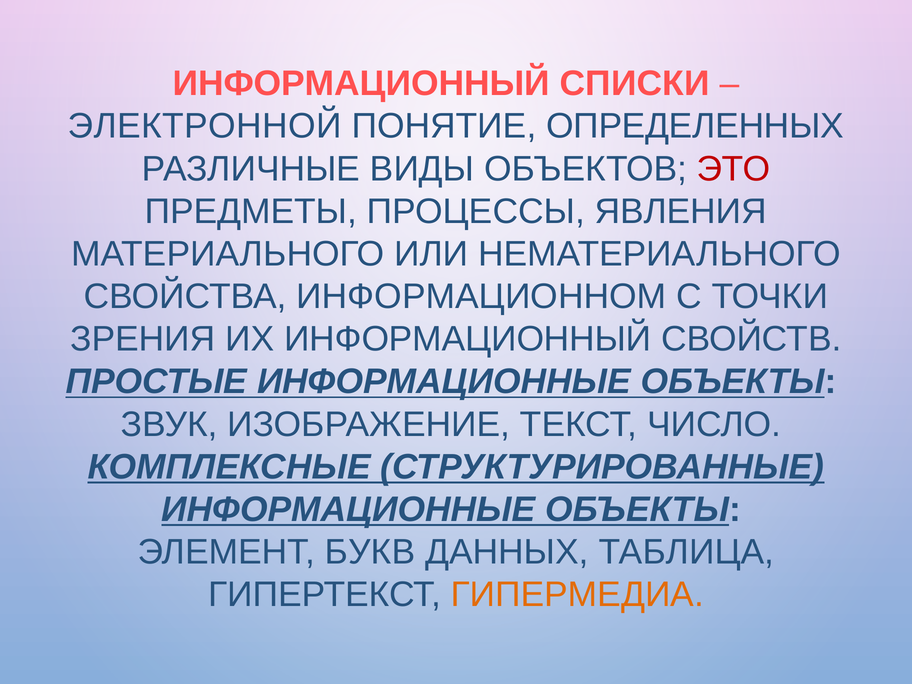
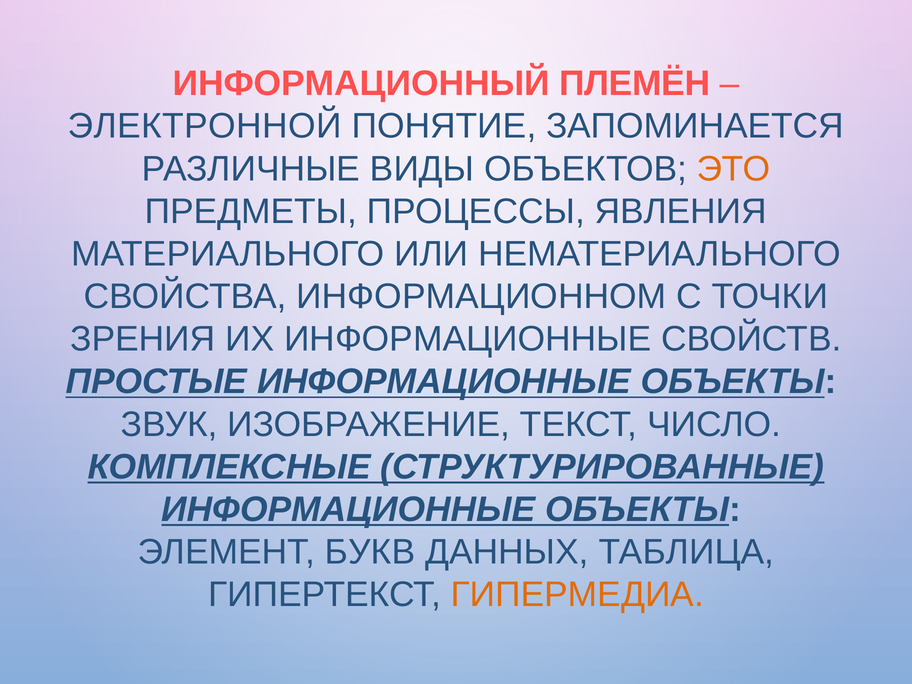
СПИСКИ: СПИСКИ -> ПЛЕМЁН (635, 84)
ОПРЕДЕЛЕННЫХ: ОПРЕДЕЛЕННЫХ -> ЗАПОМИНАЕТСЯ (695, 126)
ЭТО colour: red -> orange (734, 169)
ИХ ИНФОРМАЦИОННЫЙ: ИНФОРМАЦИОННЫЙ -> ИНФОРМАЦИОННЫЕ (468, 339)
